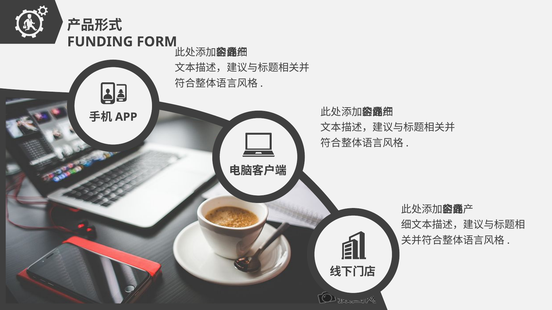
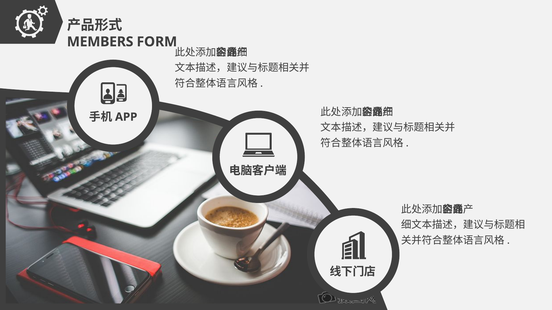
FUNDING: FUNDING -> MEMBERS (100, 42)
